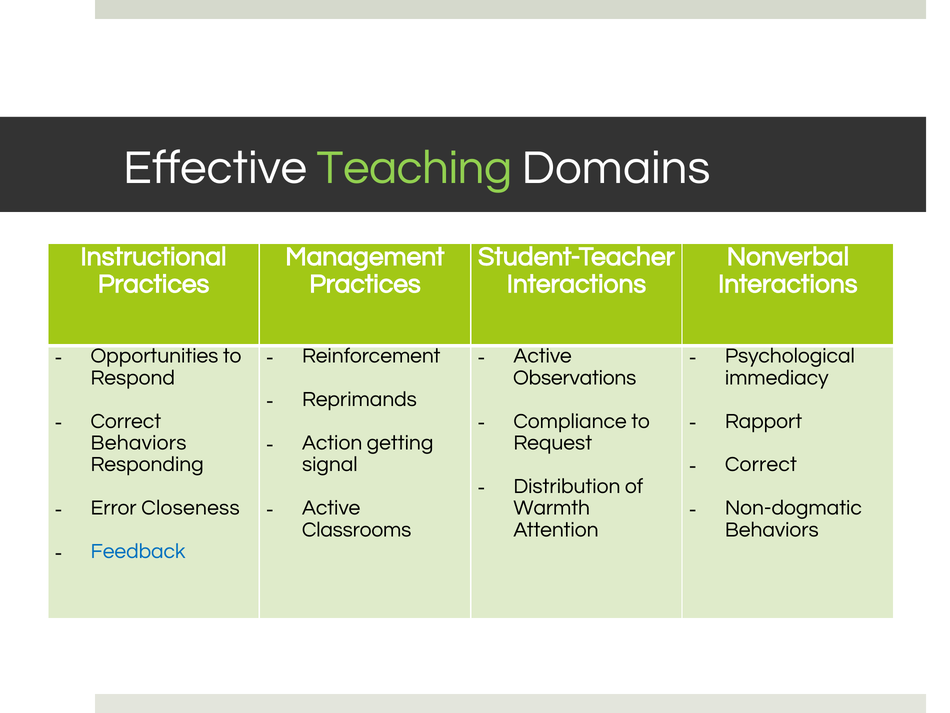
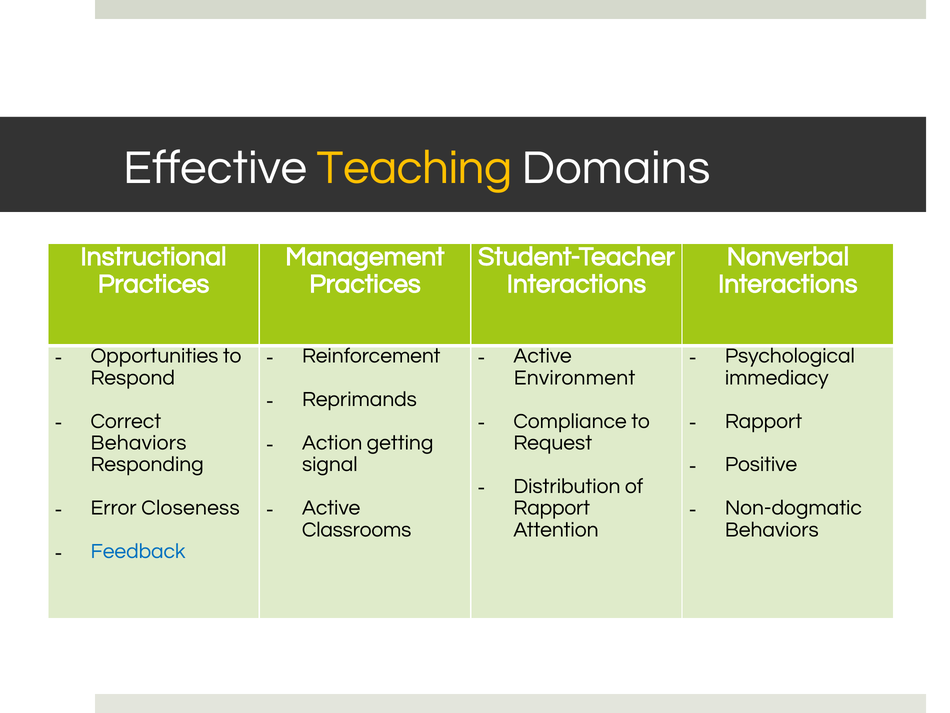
Teaching colour: light green -> yellow (415, 168)
Observations: Observations -> Environment (575, 377)
Correct: Correct -> Positive (761, 464)
Warmth: Warmth -> Rapport (552, 508)
